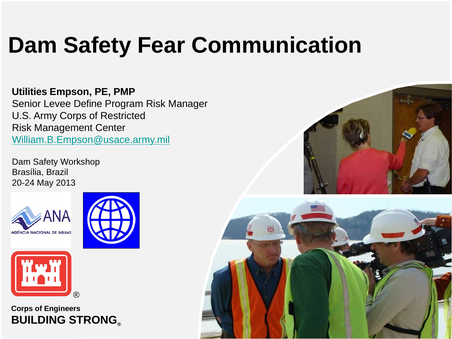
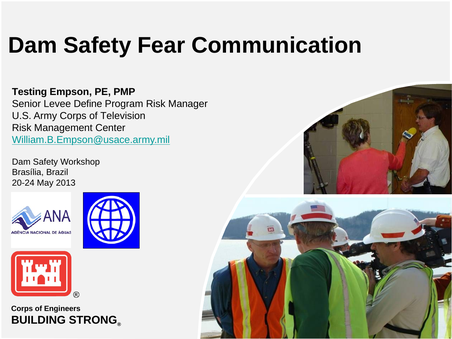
Utilities: Utilities -> Testing (29, 92)
Restricted: Restricted -> Television (123, 116)
